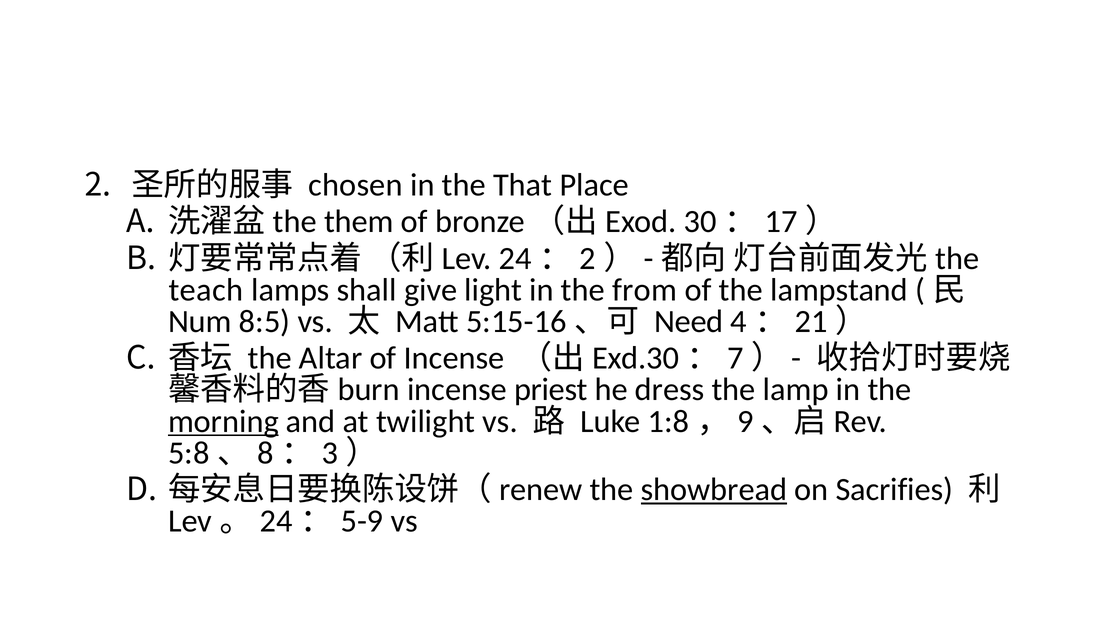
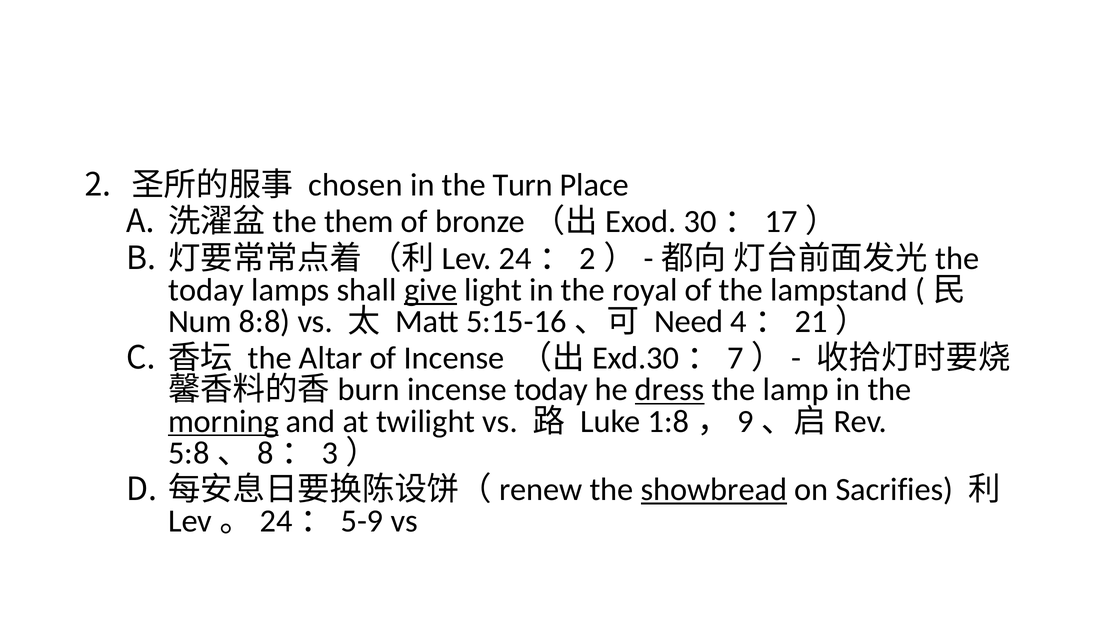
That: That -> Turn (523, 185)
teach: teach -> today (206, 290)
give underline: none -> present (431, 290)
from: from -> royal (645, 290)
8:5: 8:5 -> 8:8 (265, 322)
incense priest: priest -> today (551, 390)
dress underline: none -> present (670, 390)
